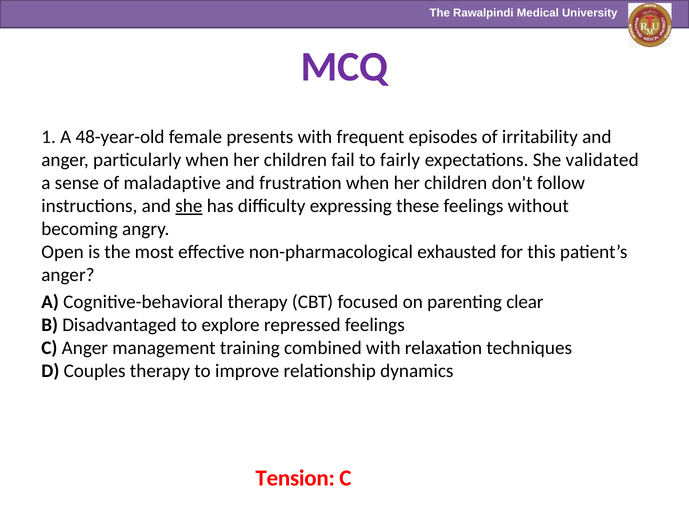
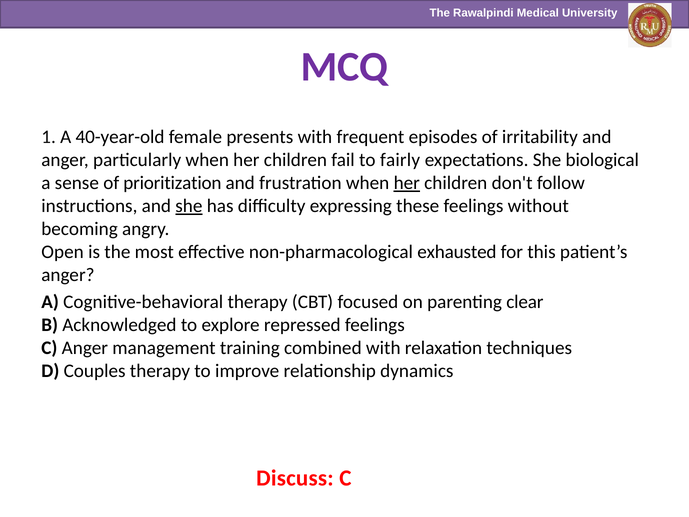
48-year-old: 48-year-old -> 40-year-old (120, 137)
validated: validated -> biological (602, 160)
maladaptive: maladaptive -> prioritization (172, 183)
her underline: none -> present (407, 183)
Disadvantaged: Disadvantaged -> Acknowledged (119, 325)
Tension: Tension -> Discuss (295, 478)
